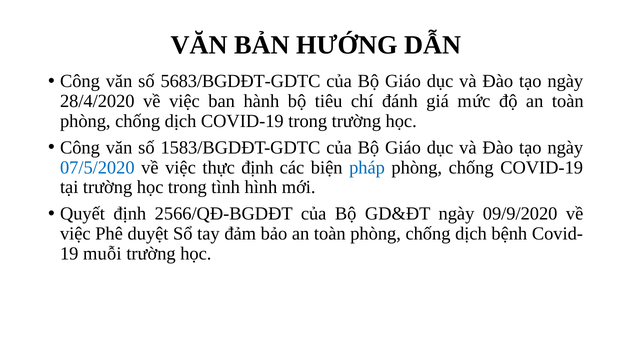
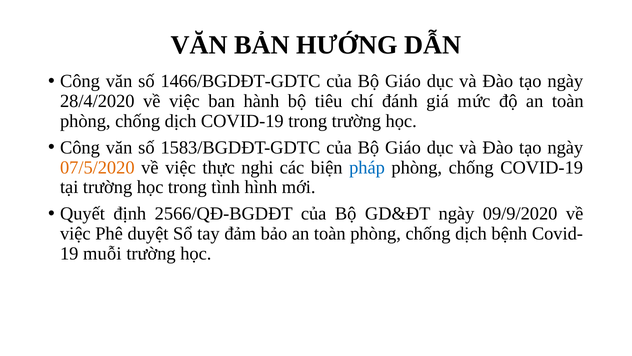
5683/BGDĐT-GDTC: 5683/BGDĐT-GDTC -> 1466/BGDĐT-GDTC (241, 81)
07/5/2020 colour: blue -> orange (97, 167)
thực định: định -> nghi (257, 167)
